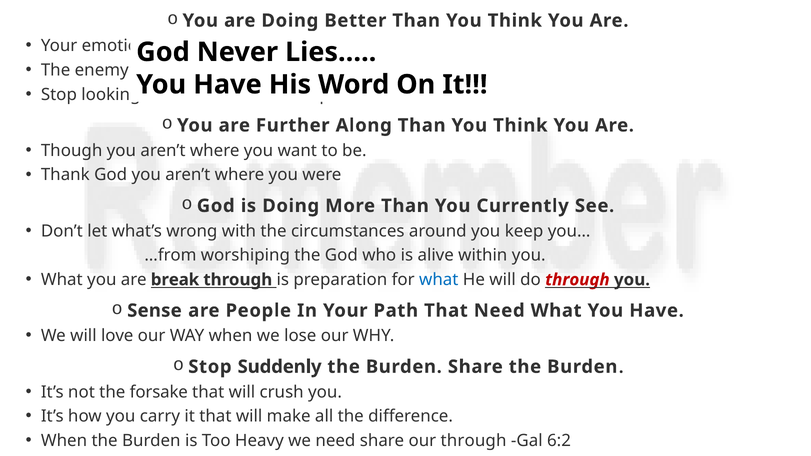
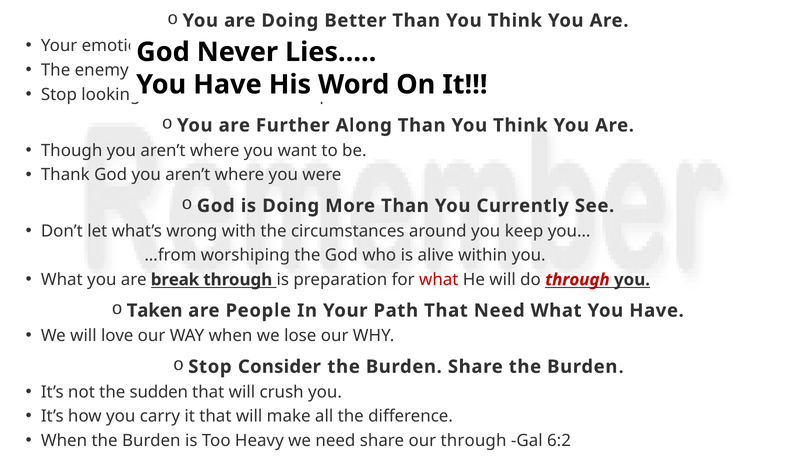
what colour: blue -> red (439, 280)
Sense: Sense -> Taken (155, 311)
Suddenly: Suddenly -> Consider (279, 367)
forsake: forsake -> sudden (159, 392)
